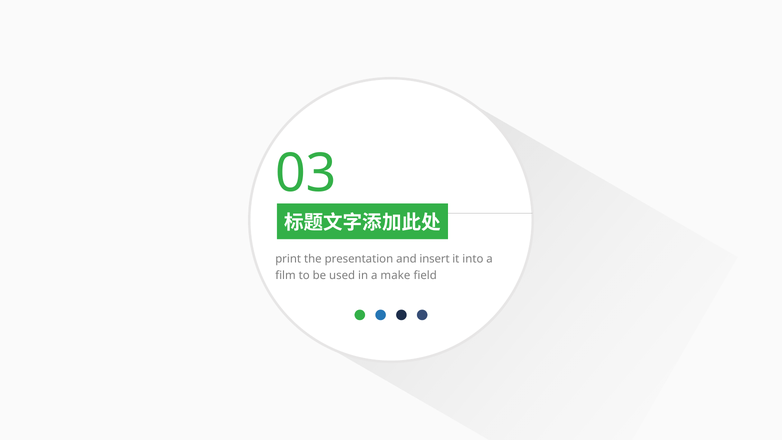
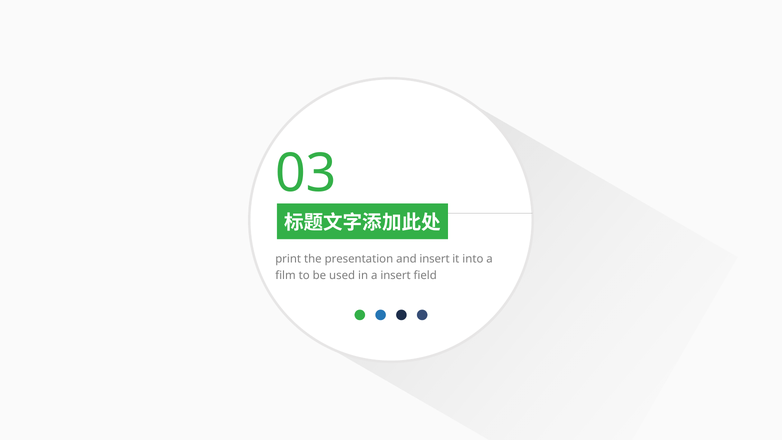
a make: make -> insert (396, 275)
